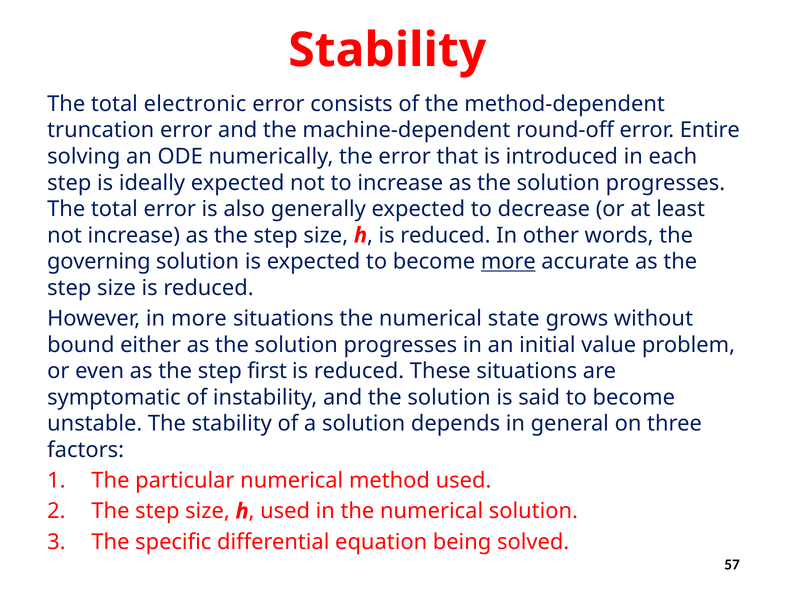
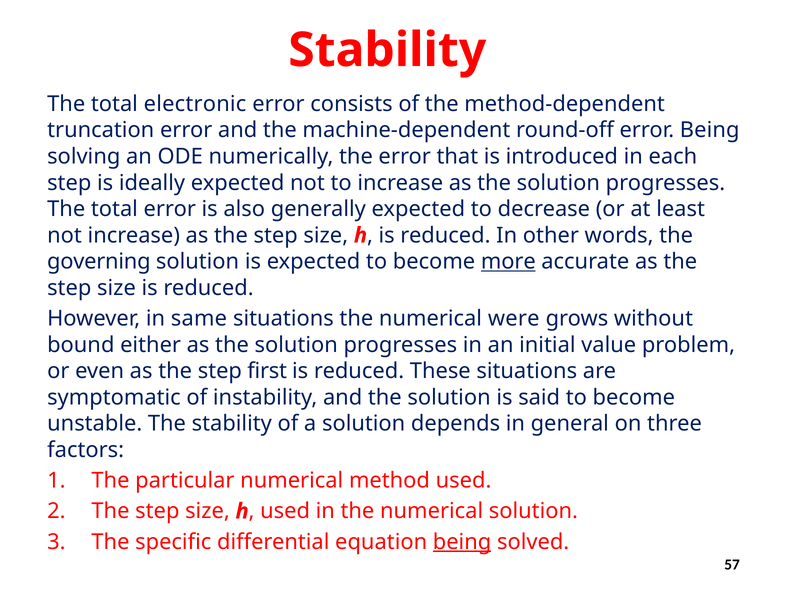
error Entire: Entire -> Being (710, 130)
in more: more -> same (199, 318)
state: state -> were (514, 318)
being underline: none -> present (462, 541)
